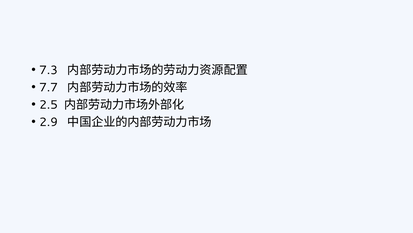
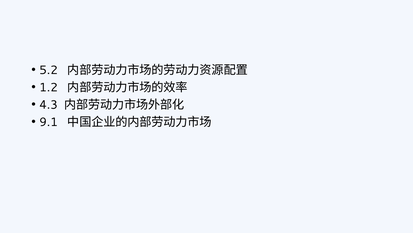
7.3: 7.3 -> 5.2 (49, 70)
7.7: 7.7 -> 1.2 (49, 87)
2.5: 2.5 -> 4.3 (49, 104)
2.9: 2.9 -> 9.1 (49, 122)
